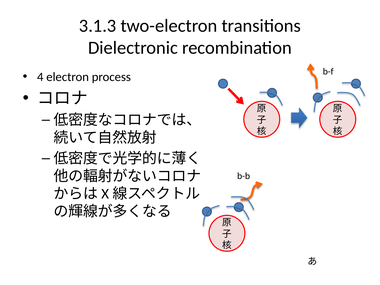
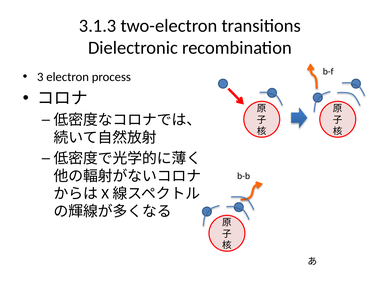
4: 4 -> 3 (40, 77)
